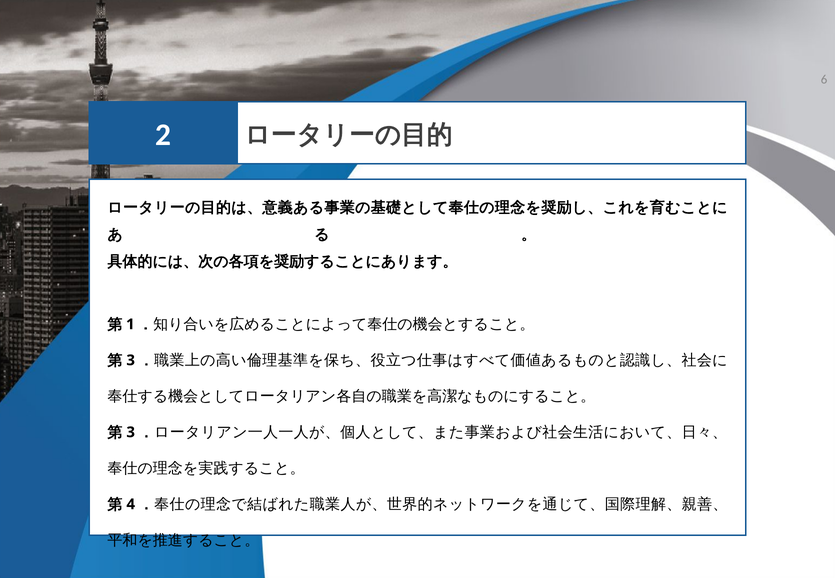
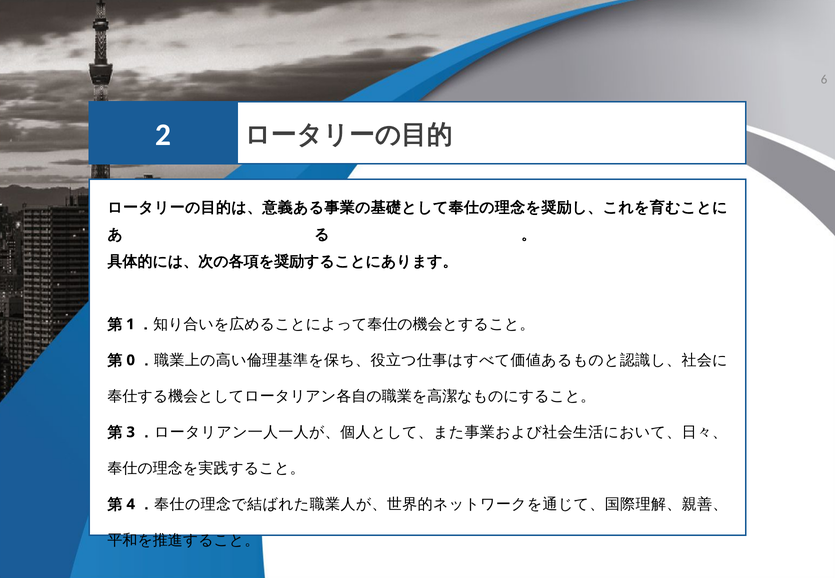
3: 3 -> 0 (131, 360)
